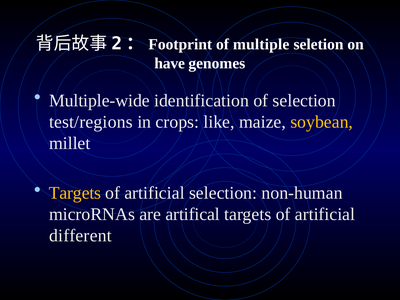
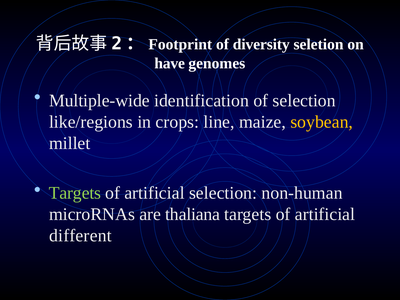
multiple: multiple -> diversity (261, 44)
test/regions: test/regions -> like/regions (91, 122)
like: like -> line (219, 122)
Targets colour: yellow -> light green (75, 193)
artifical: artifical -> thaliana (193, 214)
